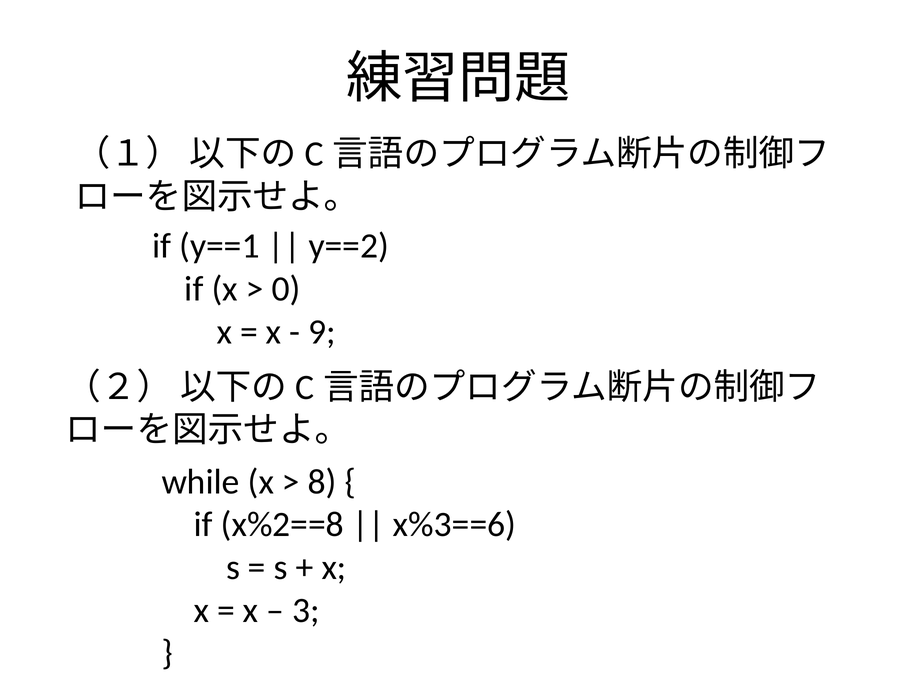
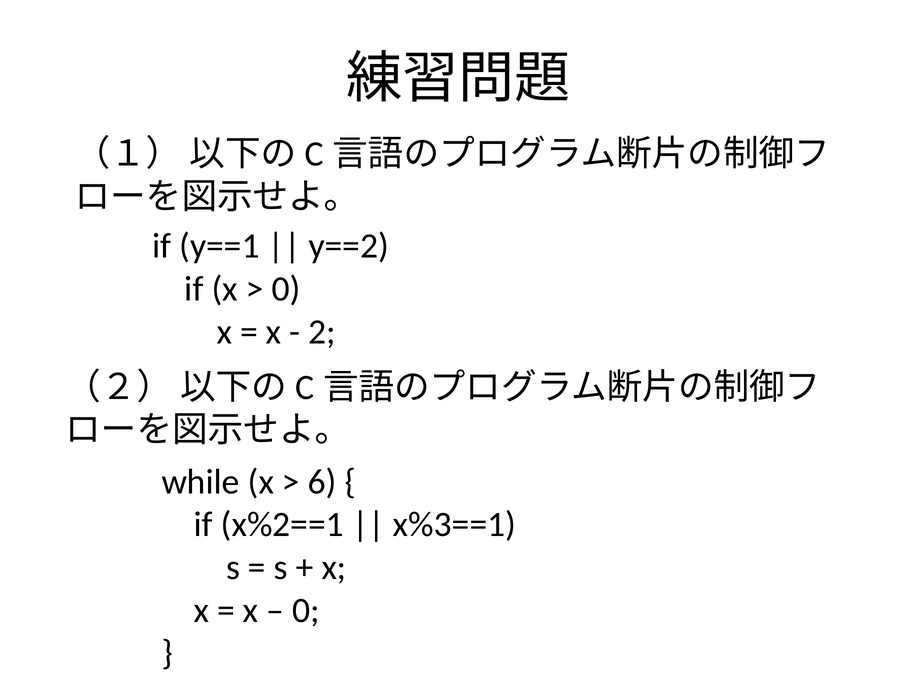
9: 9 -> 2 (322, 332)
8: 8 -> 6 (322, 482)
x%2==8: x%2==8 -> x%2==1 (282, 524)
x%3==6: x%3==6 -> x%3==1 (455, 524)
3: 3 -> 0 (306, 610)
